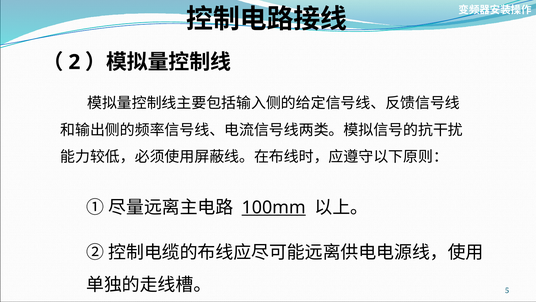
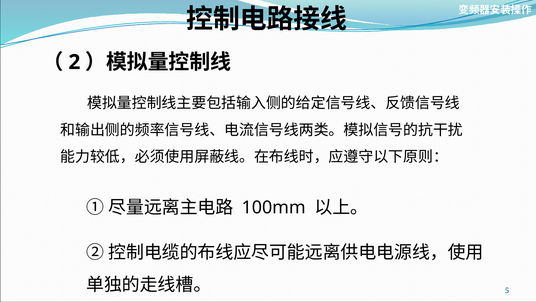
100mm underline: present -> none (274, 207)
